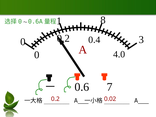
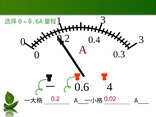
1 8: 8 -> 3 (103, 20)
4.0: 4.0 -> 0.3 (119, 54)
7: 7 -> 4 (110, 87)
